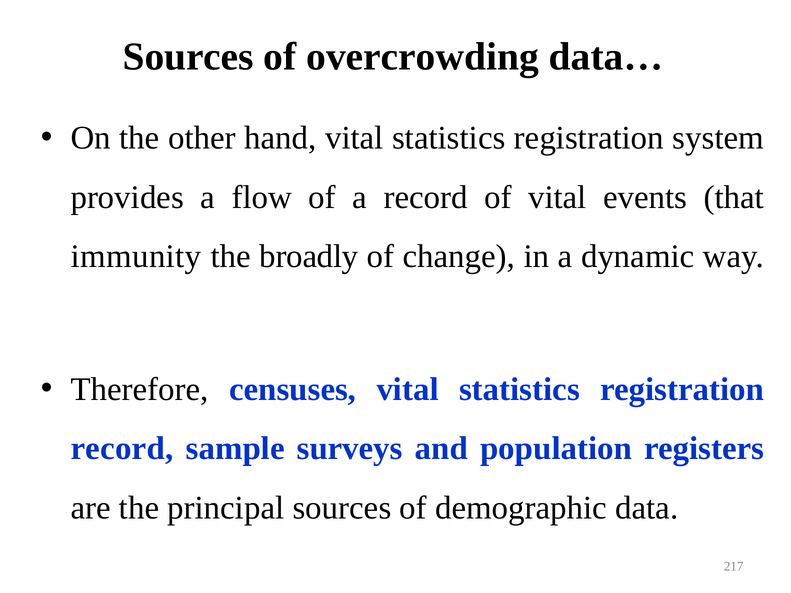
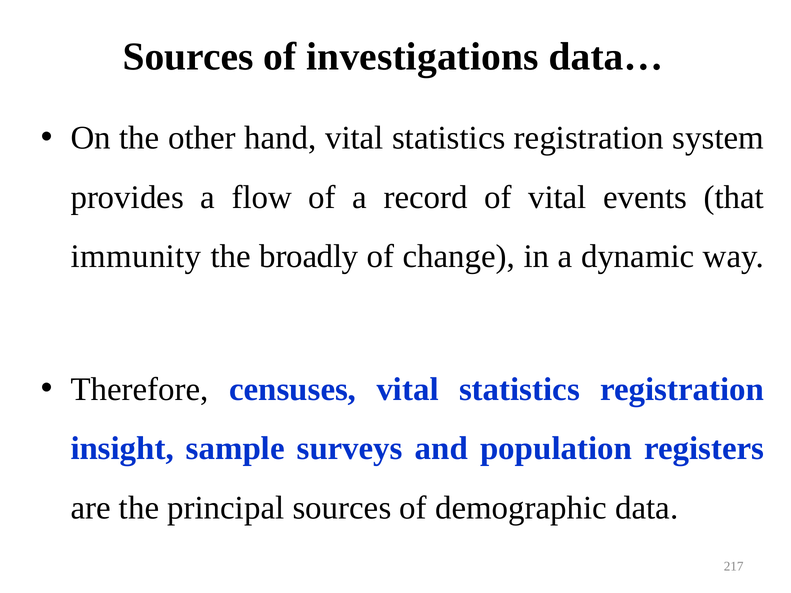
overcrowding: overcrowding -> investigations (423, 57)
record: record -> insight (122, 449)
